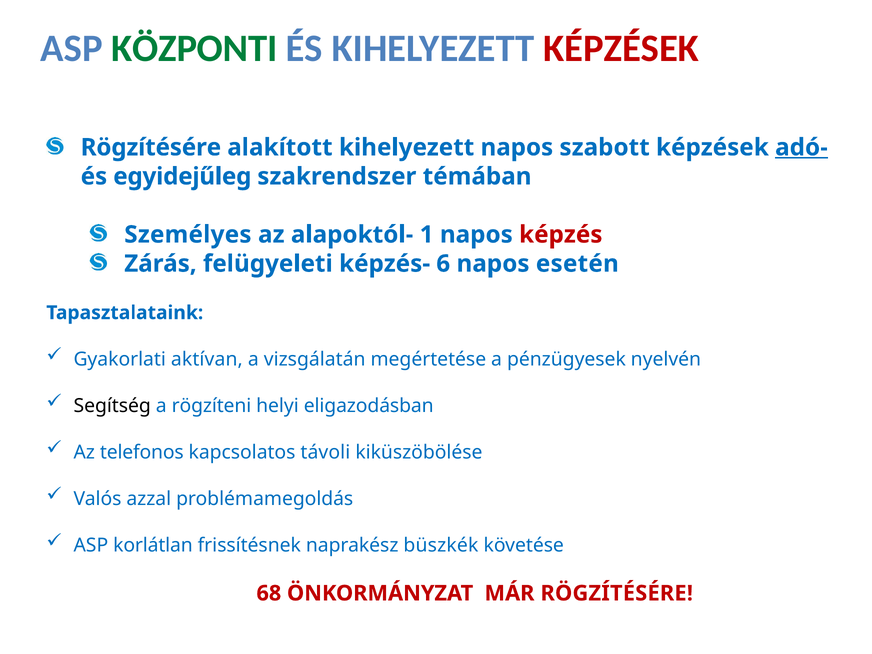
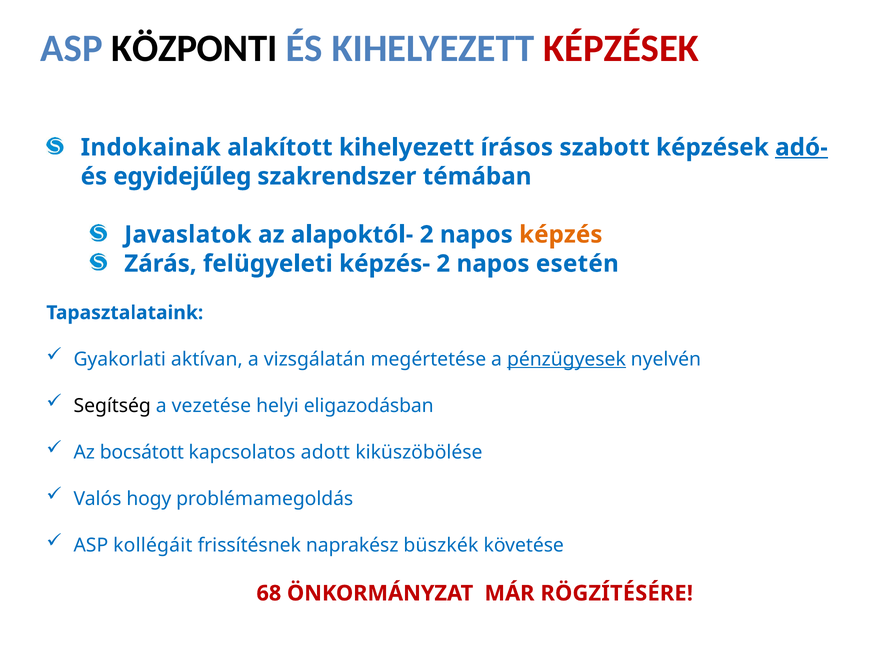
KÖZPONTI colour: green -> black (194, 48)
Rögzítésére: Rögzítésére -> Indokainak (151, 147)
kihelyezett napos: napos -> írásos (517, 147)
Személyes: Személyes -> Javaslatok (188, 235)
alapoktól- 1: 1 -> 2 (427, 235)
képzés colour: red -> orange (561, 235)
képzés- 6: 6 -> 2 (443, 264)
pénzügyesek underline: none -> present (566, 359)
rögzíteni: rögzíteni -> vezetése (211, 406)
telefonos: telefonos -> bocsátott (142, 452)
távoli: távoli -> adott (325, 452)
azzal: azzal -> hogy (149, 499)
korlátlan: korlátlan -> kollégáit (153, 545)
